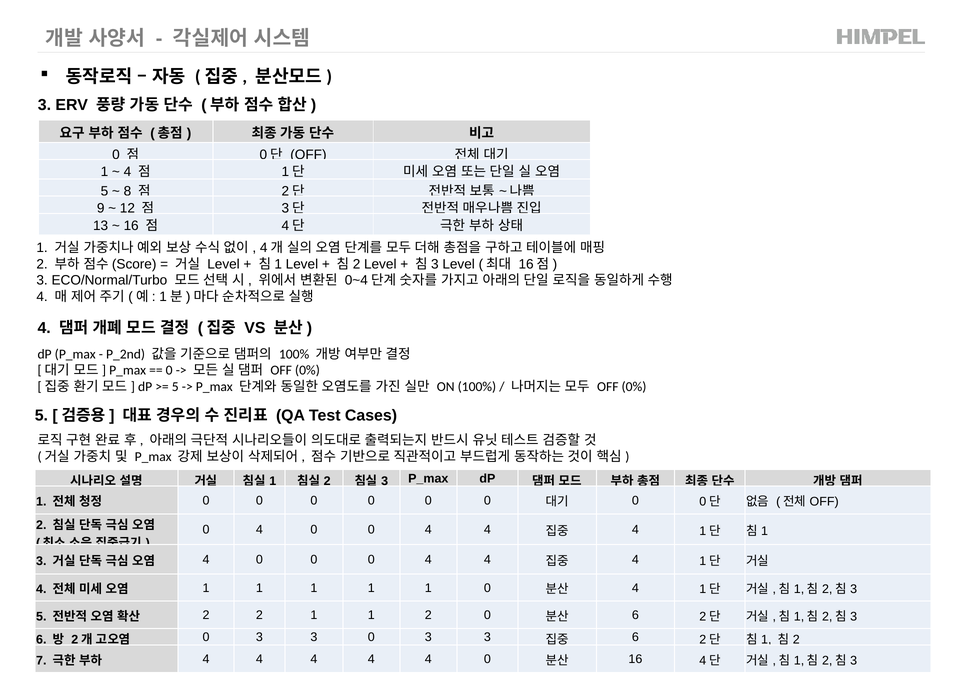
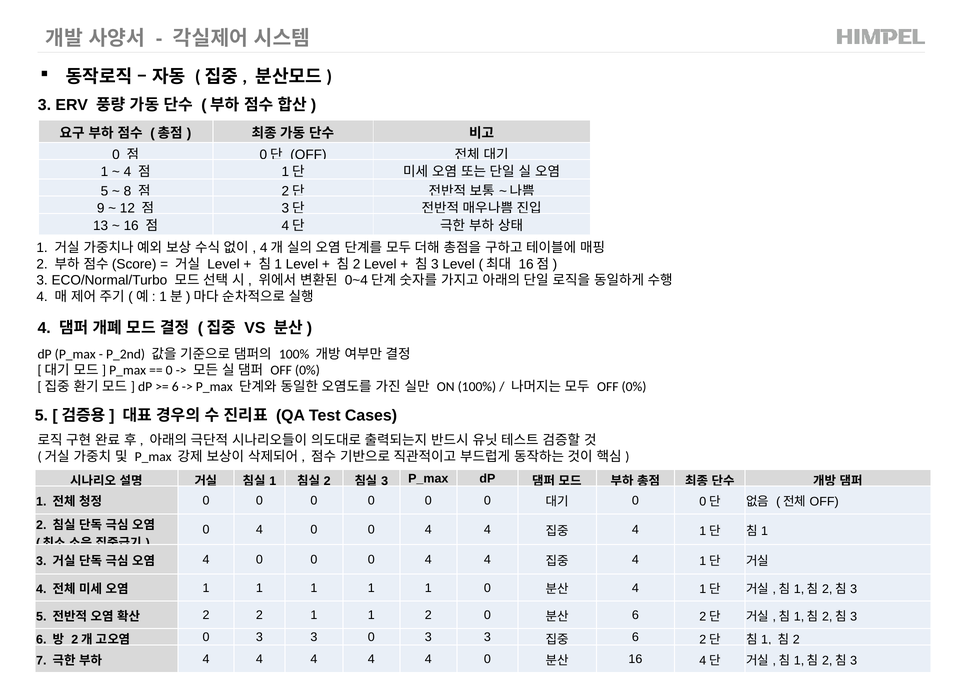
5: 5 -> 6 (175, 387)
